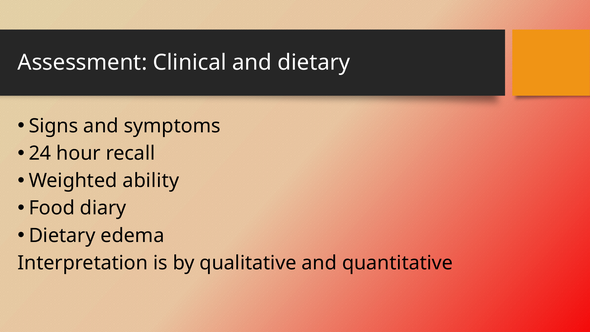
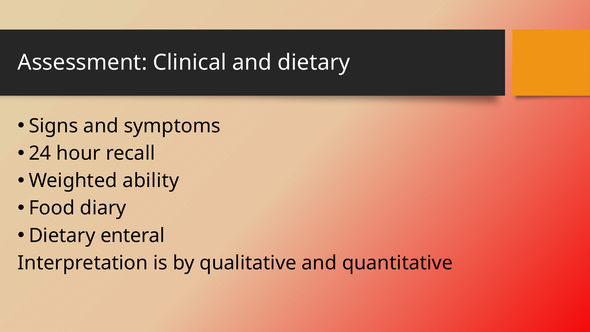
edema: edema -> enteral (133, 235)
